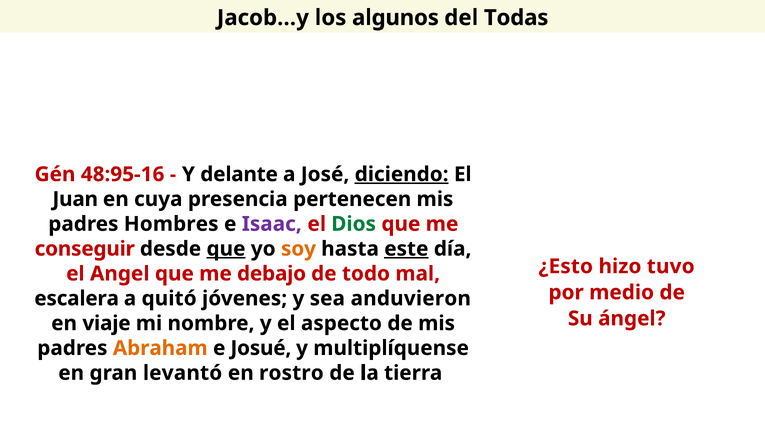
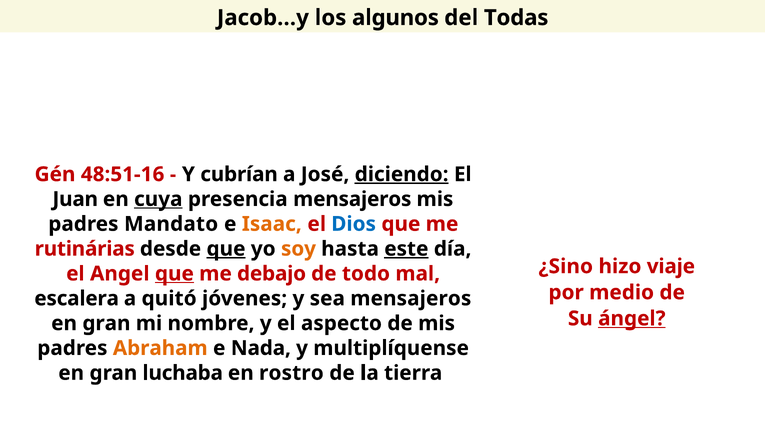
48:95-16: 48:95-16 -> 48:51-16 (123, 174)
delante: delante -> cubrían (239, 174)
cuya underline: none -> present (158, 199)
presencia pertenecen: pertenecen -> mensajeros (352, 199)
Hombres: Hombres -> Mandato (171, 224)
Isaac colour: purple -> orange (272, 224)
Dios colour: green -> blue (354, 224)
conseguir: conseguir -> rutinárias (85, 249)
¿Esto: ¿Esto -> ¿Sino (566, 267)
tuvo: tuvo -> viaje (671, 267)
que underline: none -> present (174, 274)
sea anduvieron: anduvieron -> mensajeros (411, 299)
ángel underline: none -> present (632, 319)
viaje: viaje -> gran (106, 324)
Josué: Josué -> Nada (261, 348)
levantó: levantó -> luchaba (183, 373)
